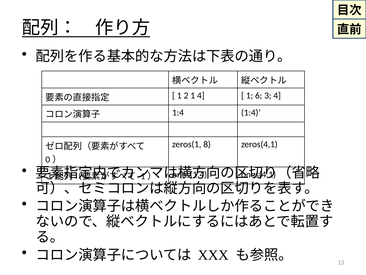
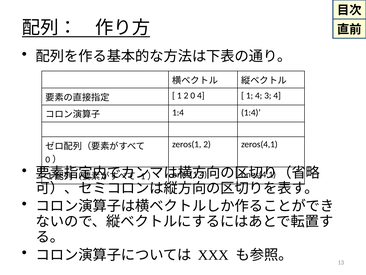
2 1: 1 -> 0 (193, 95)
1 6: 6 -> 4 (259, 95)
zeros(1 8: 8 -> 2 (207, 144)
